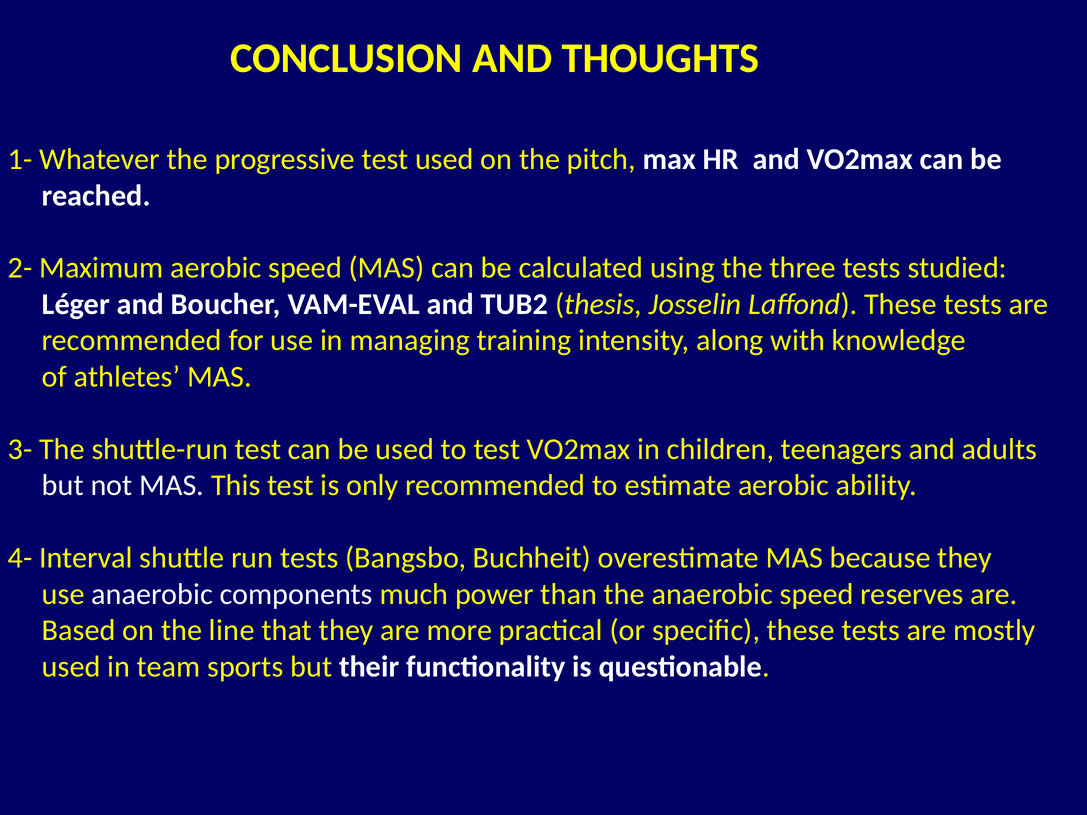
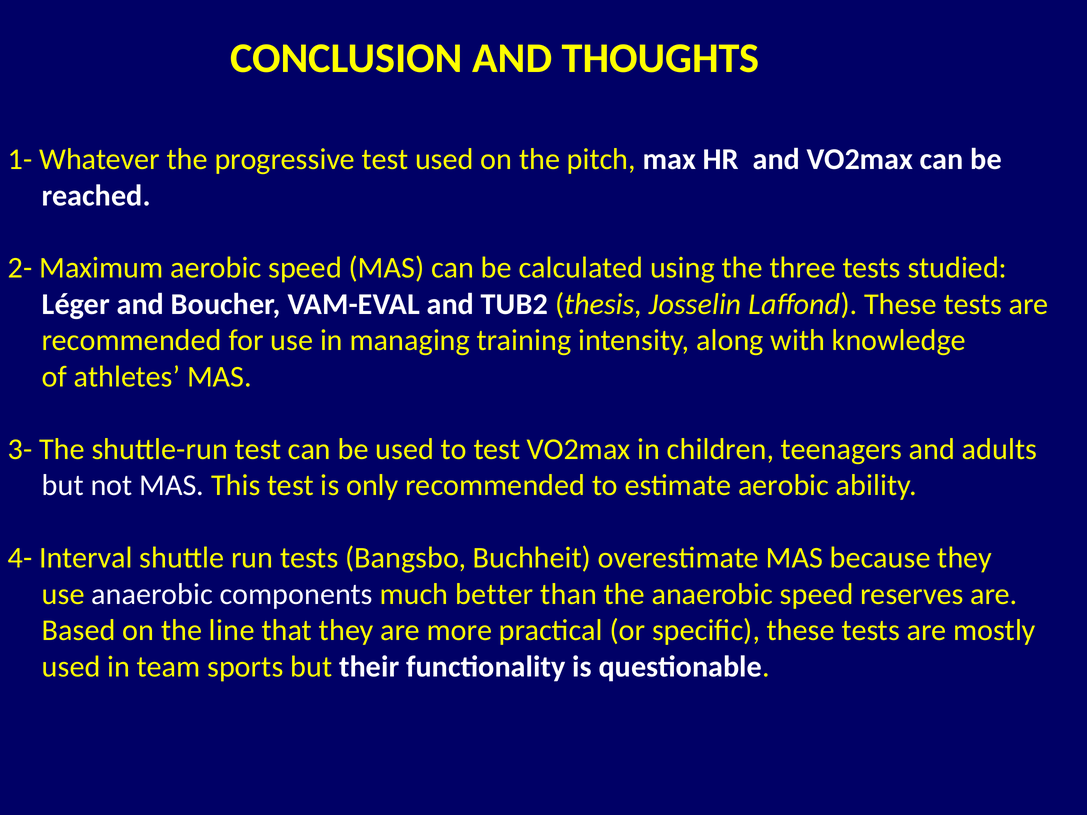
power: power -> better (494, 594)
